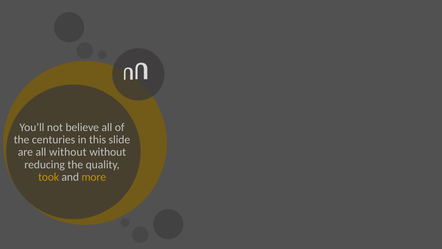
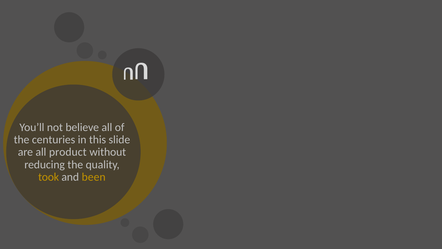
all without: without -> product (68, 152)
more: more -> been (94, 177)
